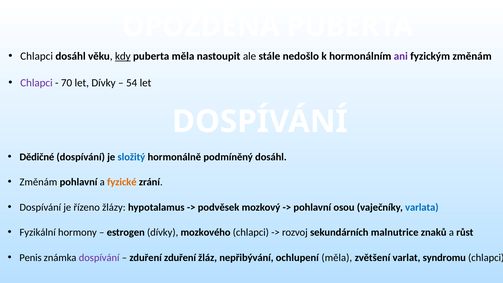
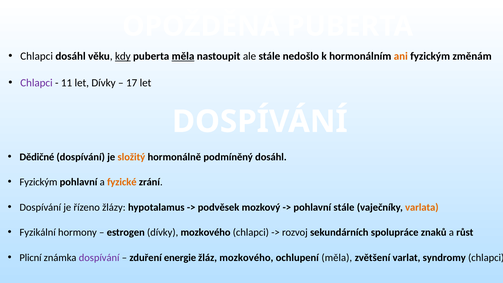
měla underline: none -> present (183, 56)
ani colour: purple -> orange (401, 56)
70: 70 -> 11 (67, 83)
54: 54 -> 17 (132, 83)
složitý colour: blue -> orange (131, 157)
Změnám: Změnám -> Fyzickým (38, 182)
pohlavní osou: osou -> stále (344, 207)
varlata colour: blue -> orange (422, 207)
malnutrice: malnutrice -> spolupráce (395, 232)
Penis: Penis -> Plicní (31, 257)
zduření zduření: zduření -> energie (180, 257)
žláz nepřibývání: nepřibývání -> mozkového (246, 257)
syndromu: syndromu -> syndromy (444, 257)
